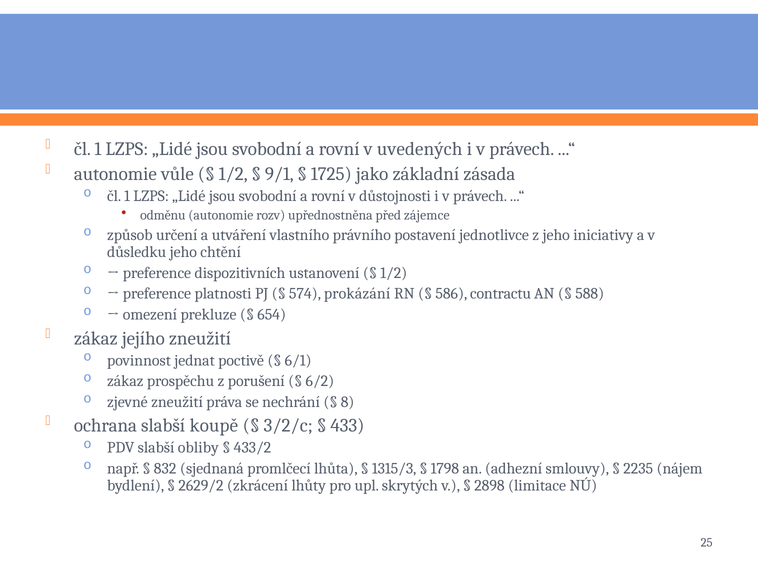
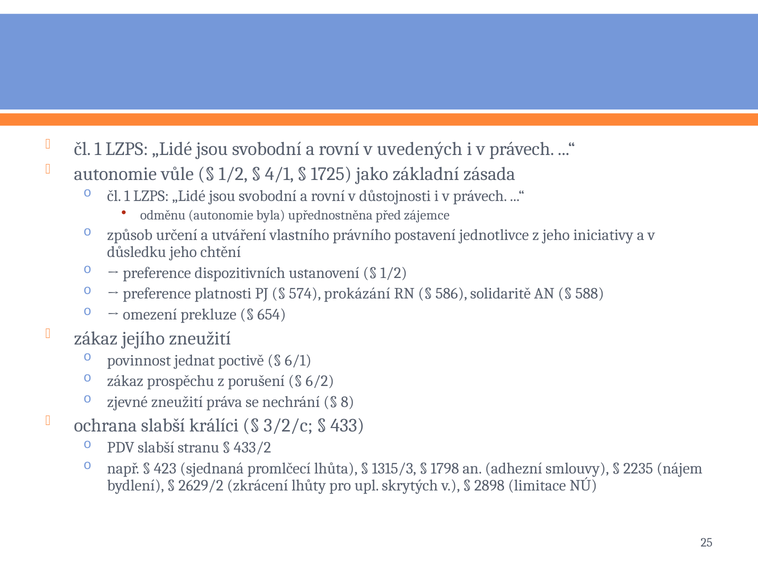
9/1: 9/1 -> 4/1 (279, 174)
rozv: rozv -> byla (271, 215)
contractu: contractu -> solidaritě (500, 294)
koupě: koupě -> králíci (214, 426)
obliby: obliby -> stranu (198, 448)
832: 832 -> 423 (165, 469)
